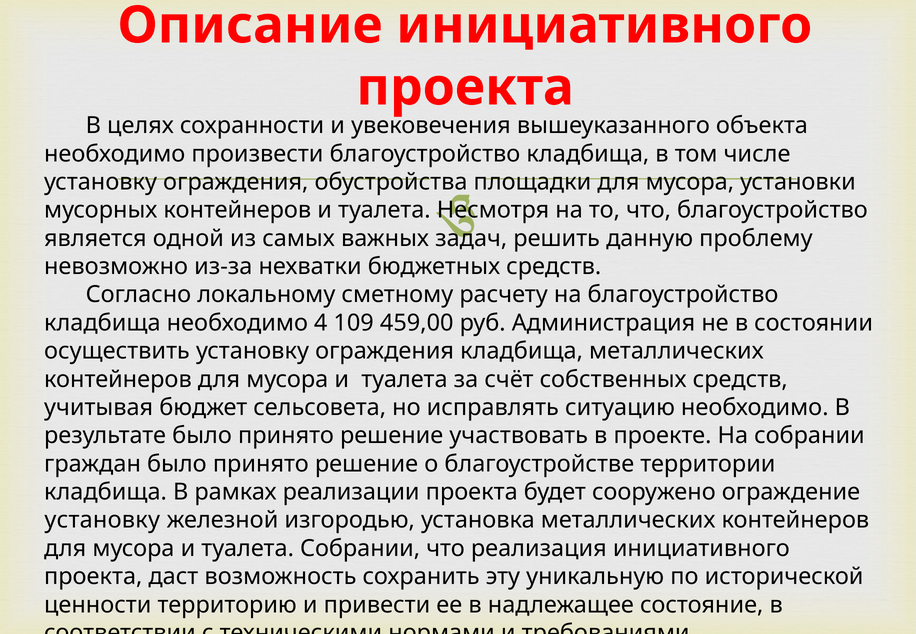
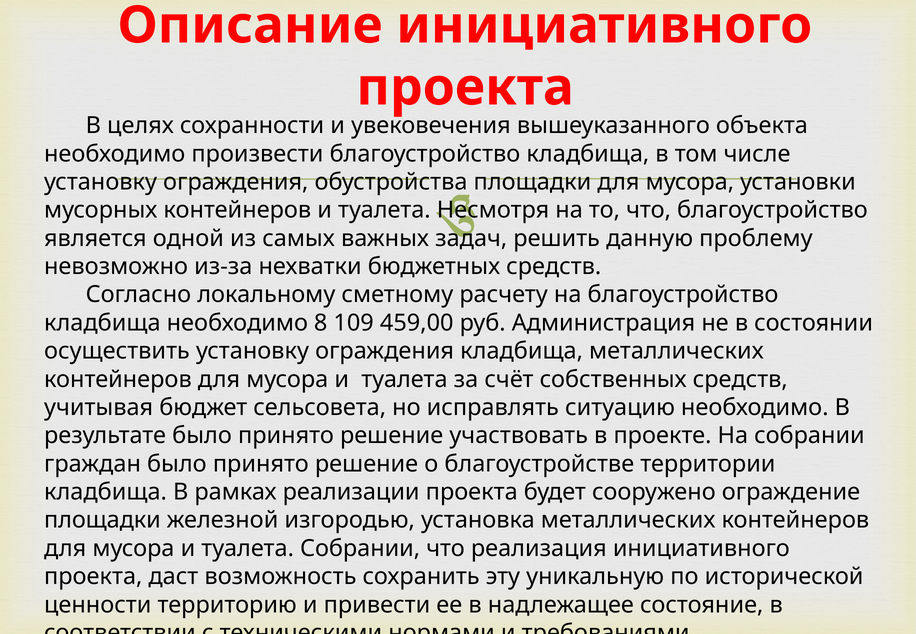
4: 4 -> 8 (321, 323)
установку: установку -> площадки (102, 520)
